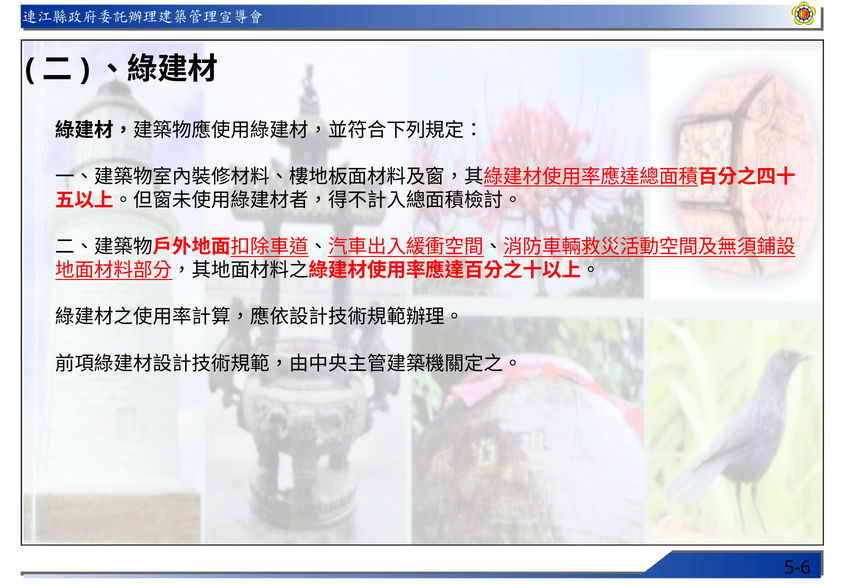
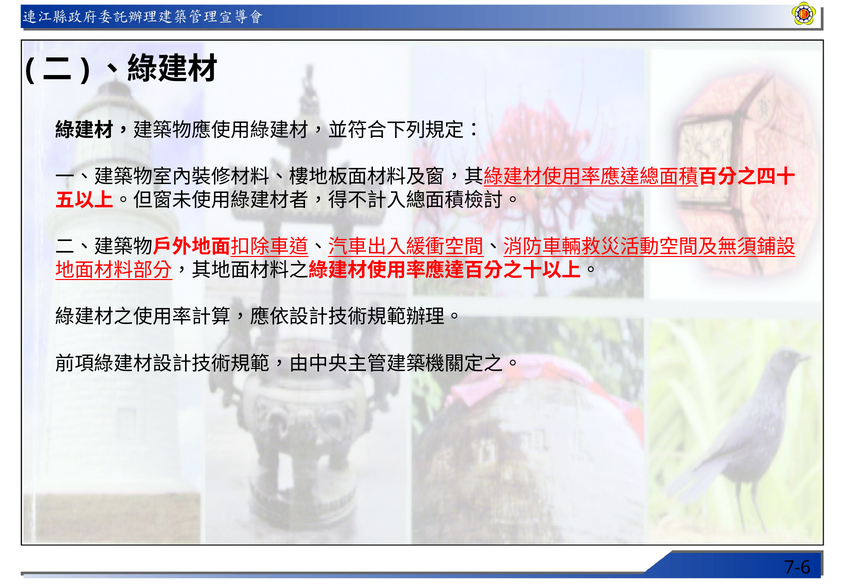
5-6: 5-6 -> 7-6 (797, 568)
